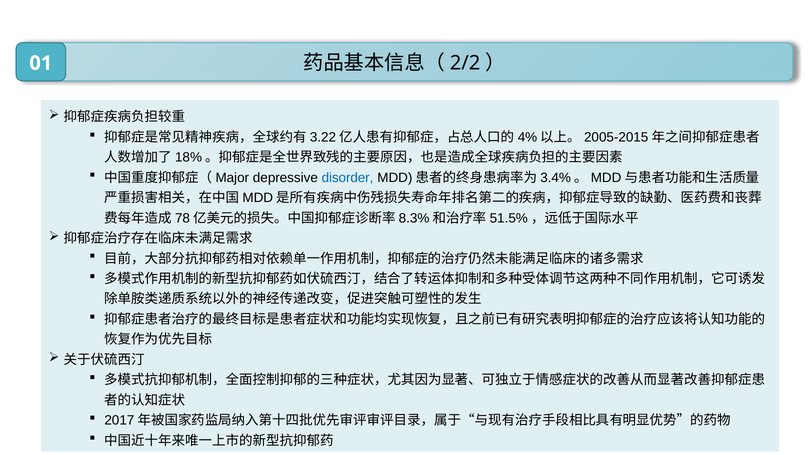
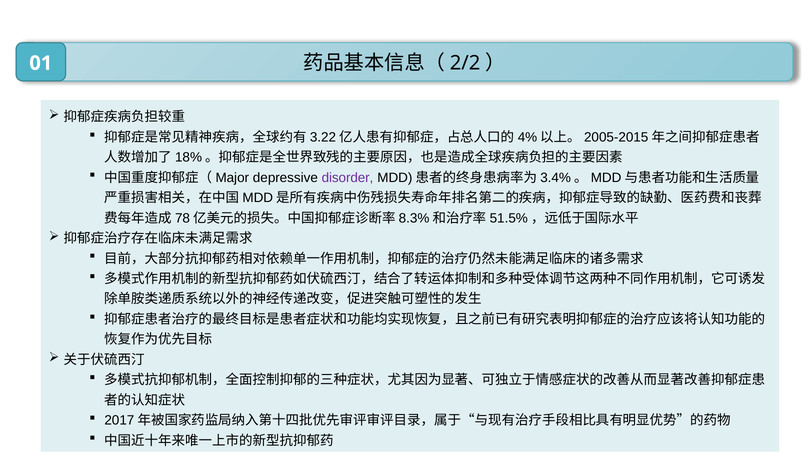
disorder colour: blue -> purple (348, 178)
